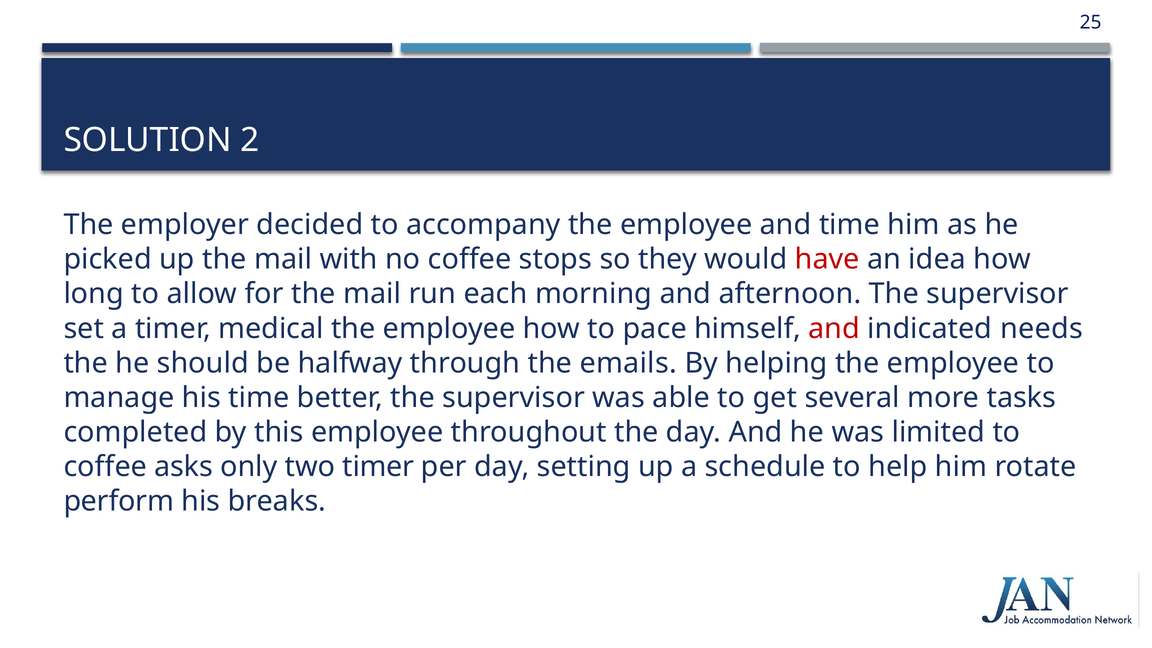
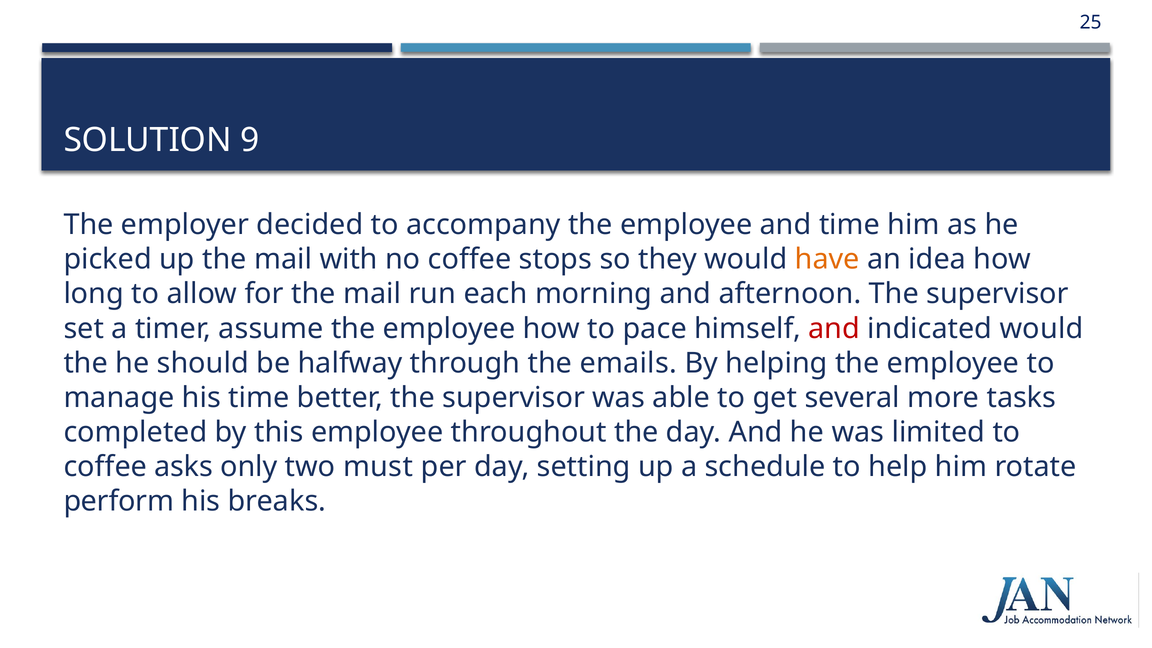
2: 2 -> 9 (250, 140)
have colour: red -> orange (827, 259)
medical: medical -> assume (271, 329)
indicated needs: needs -> would (1042, 329)
two timer: timer -> must (378, 467)
